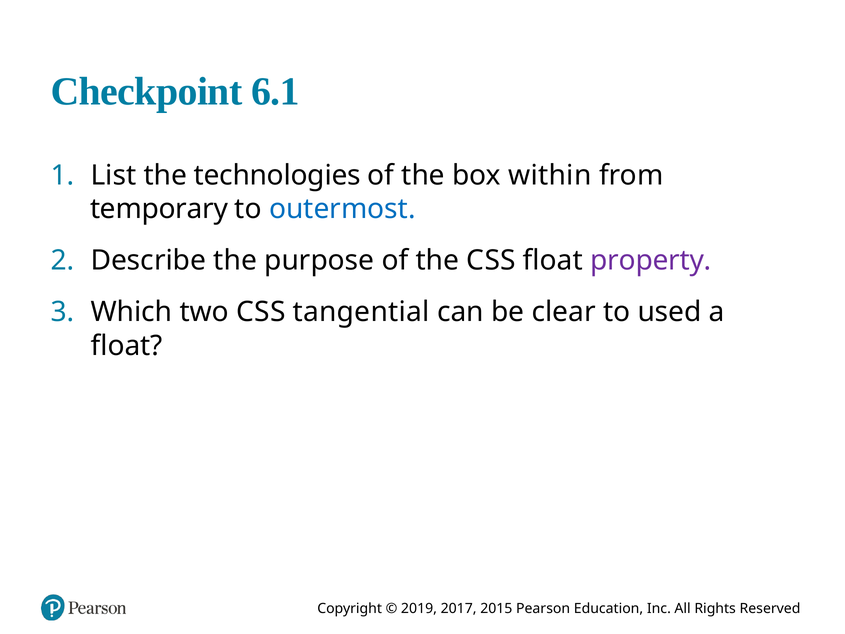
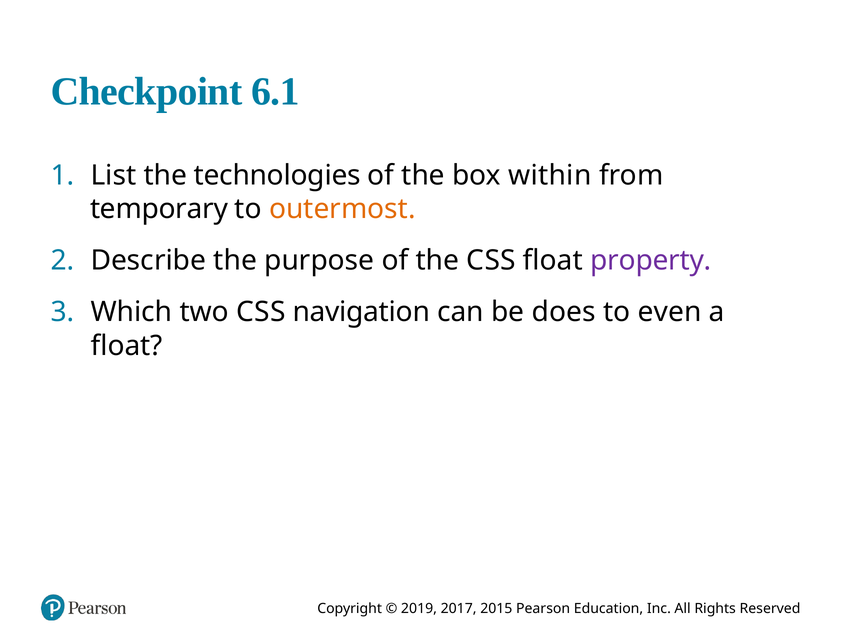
outermost colour: blue -> orange (342, 209)
tangential: tangential -> navigation (361, 312)
clear: clear -> does (564, 312)
used: used -> even (670, 312)
